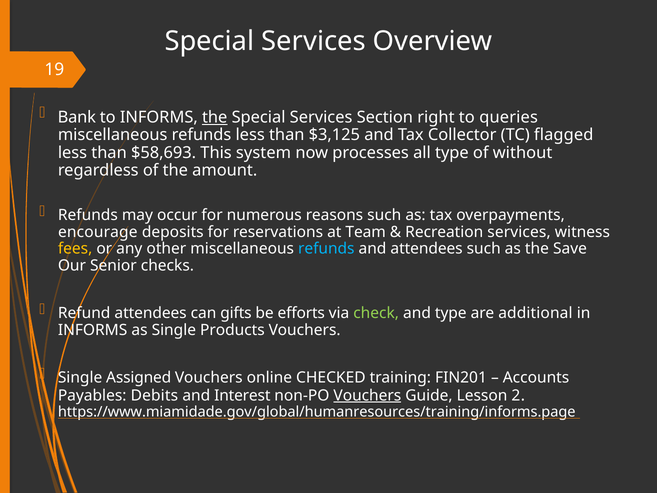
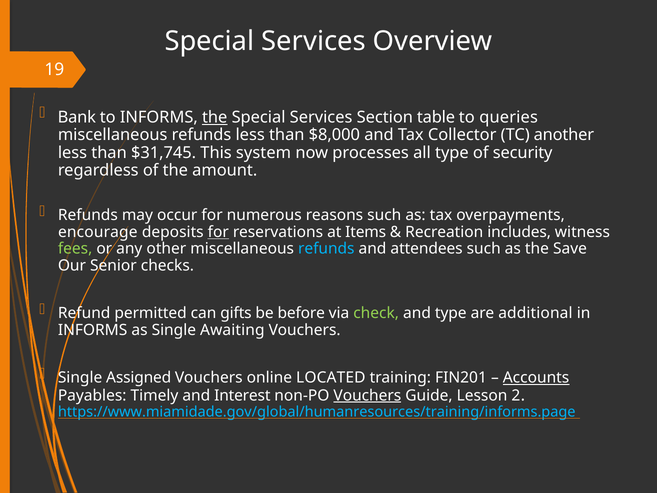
right: right -> table (436, 117)
$3,125: $3,125 -> $8,000 (334, 135)
flagged: flagged -> another (564, 135)
$58,693: $58,693 -> $31,745 (164, 153)
without: without -> security (523, 153)
for underline: none -> present (218, 232)
Team: Team -> Items (366, 232)
Recreation services: services -> includes (519, 232)
fees colour: yellow -> light green (75, 249)
Refund attendees: attendees -> permitted (151, 313)
efforts: efforts -> before (301, 313)
Products: Products -> Awaiting (232, 330)
CHECKED: CHECKED -> LOCATED (331, 378)
Accounts underline: none -> present (536, 378)
Debits: Debits -> Timely (154, 395)
https://www.miamidade.gov/global/humanresources/training/informs.page colour: white -> light blue (317, 412)
